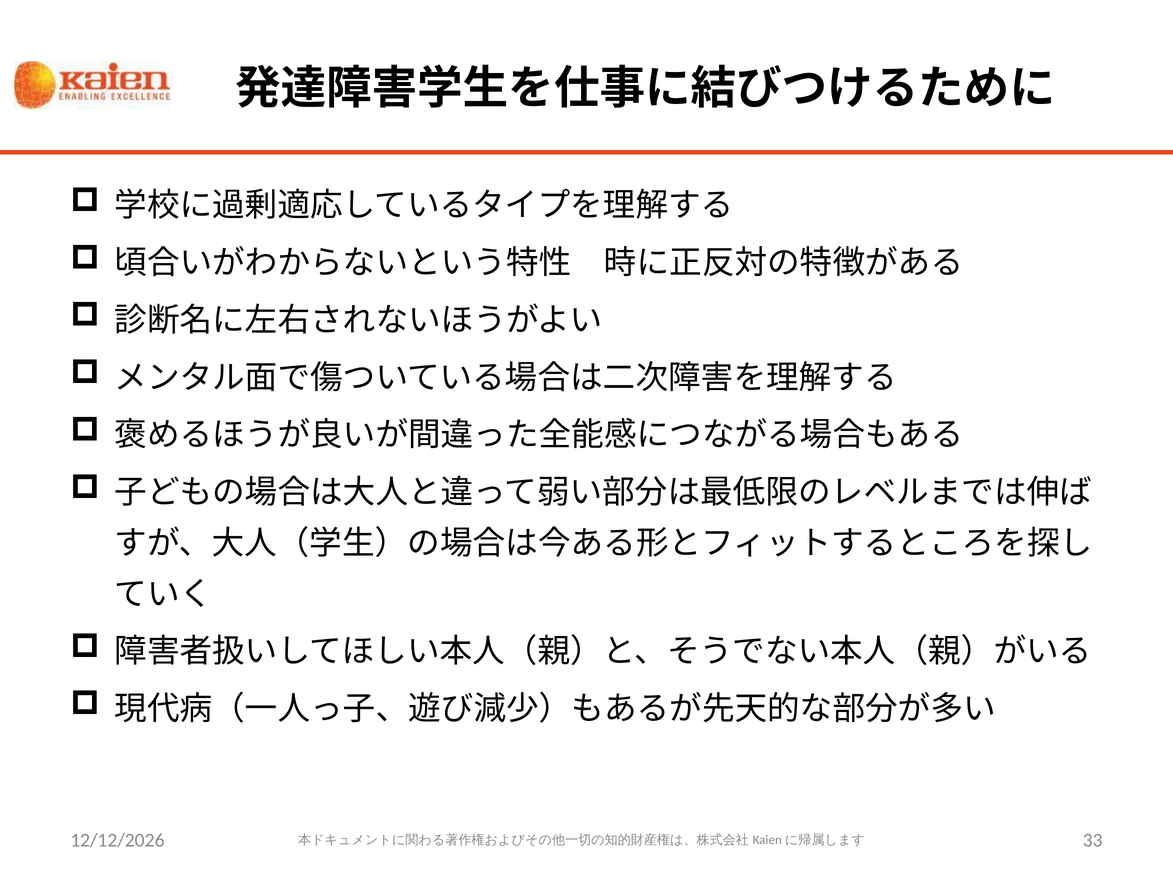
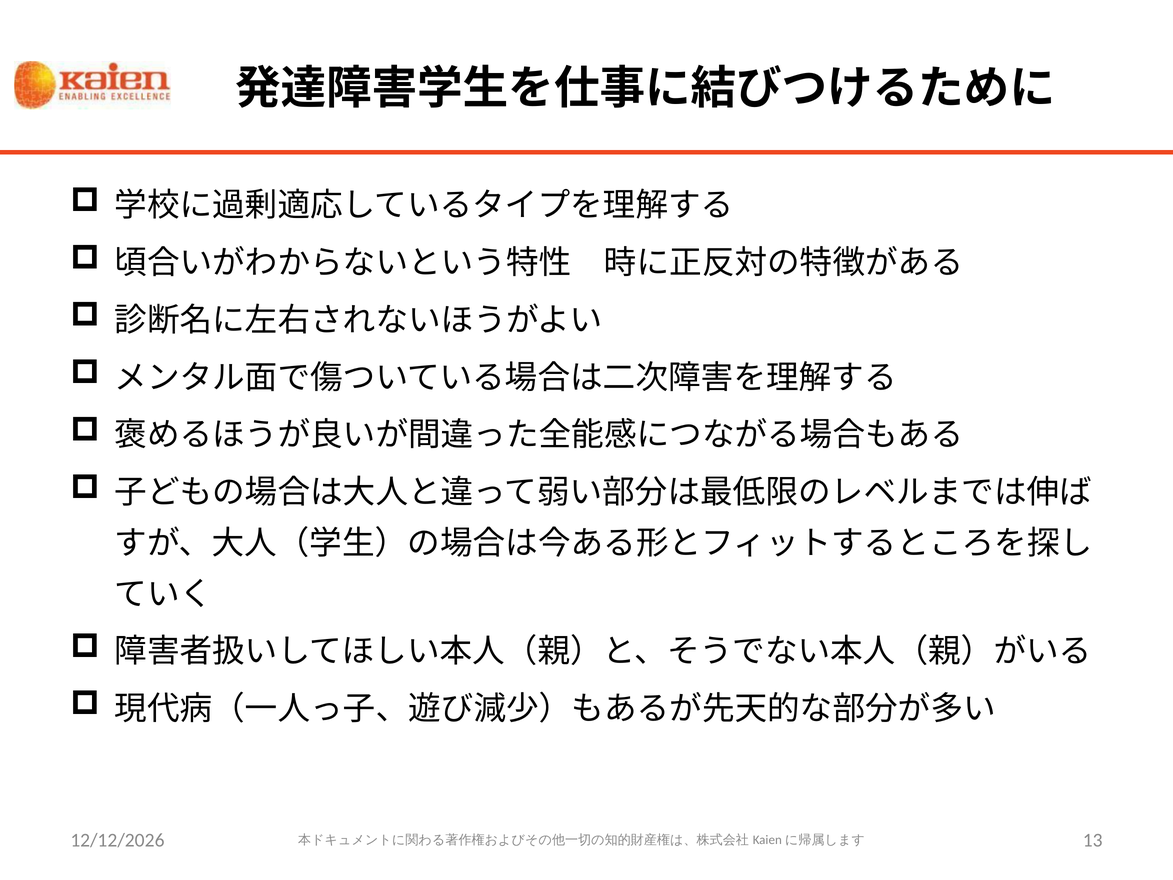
33: 33 -> 13 (1093, 840)
